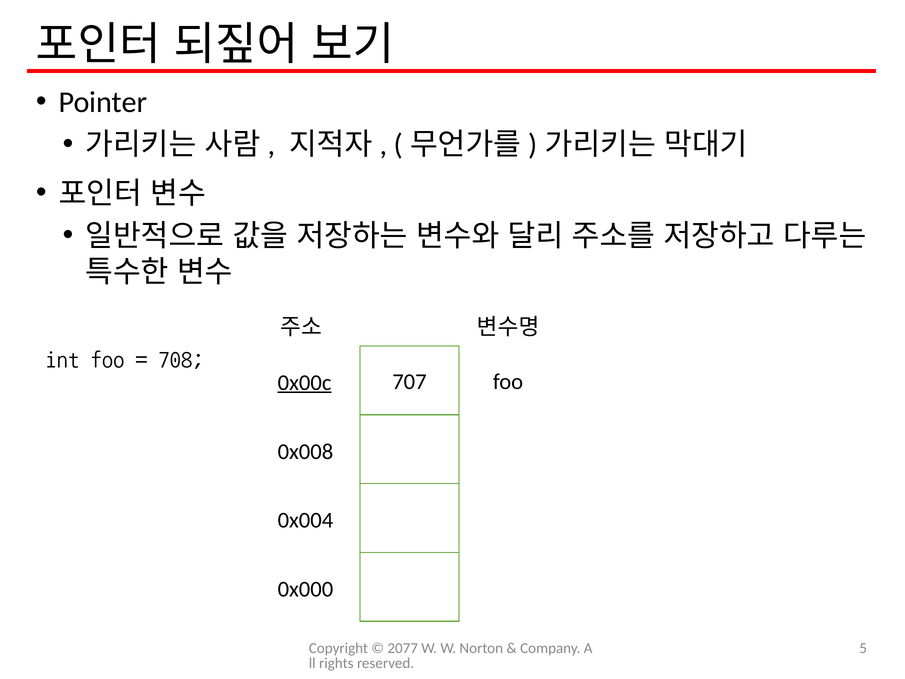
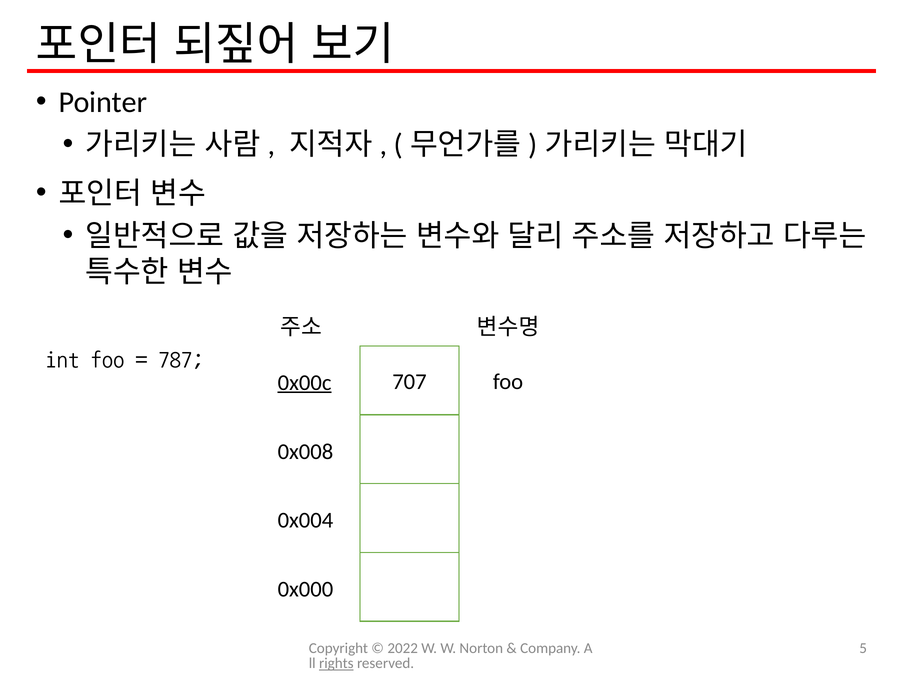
708: 708 -> 787 (181, 359)
2077: 2077 -> 2022 (403, 648)
rights underline: none -> present (336, 663)
